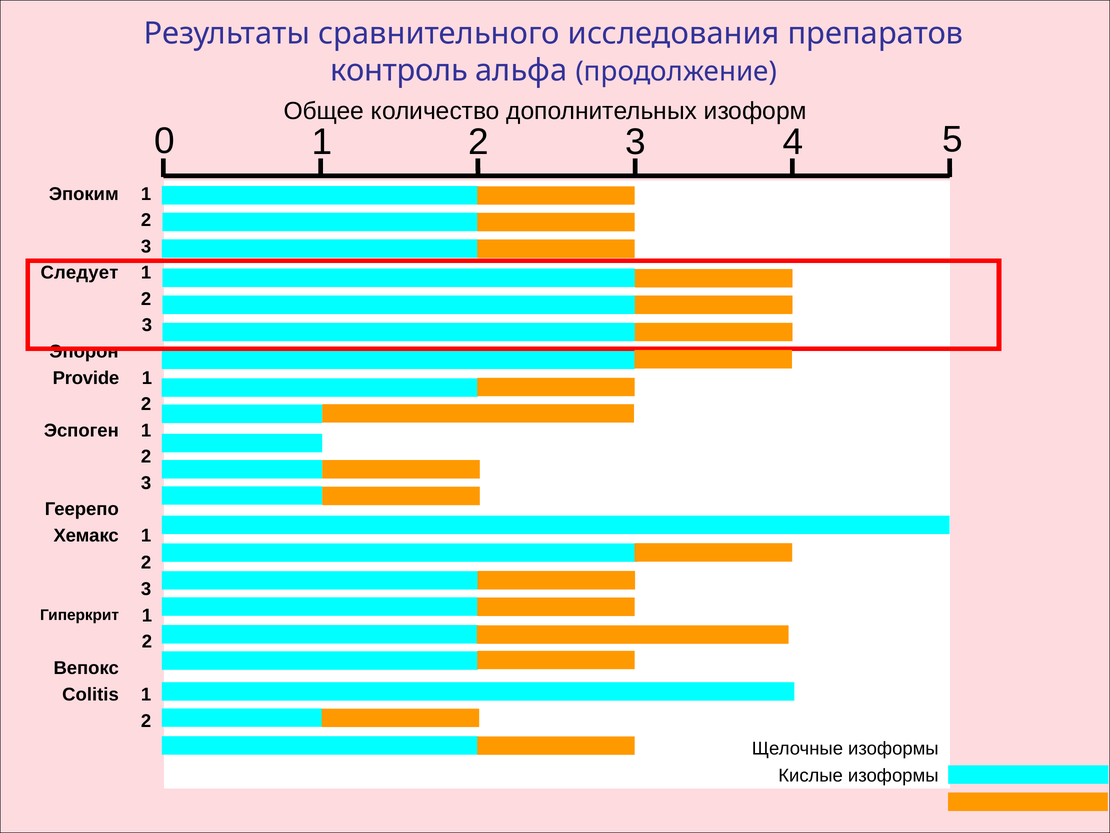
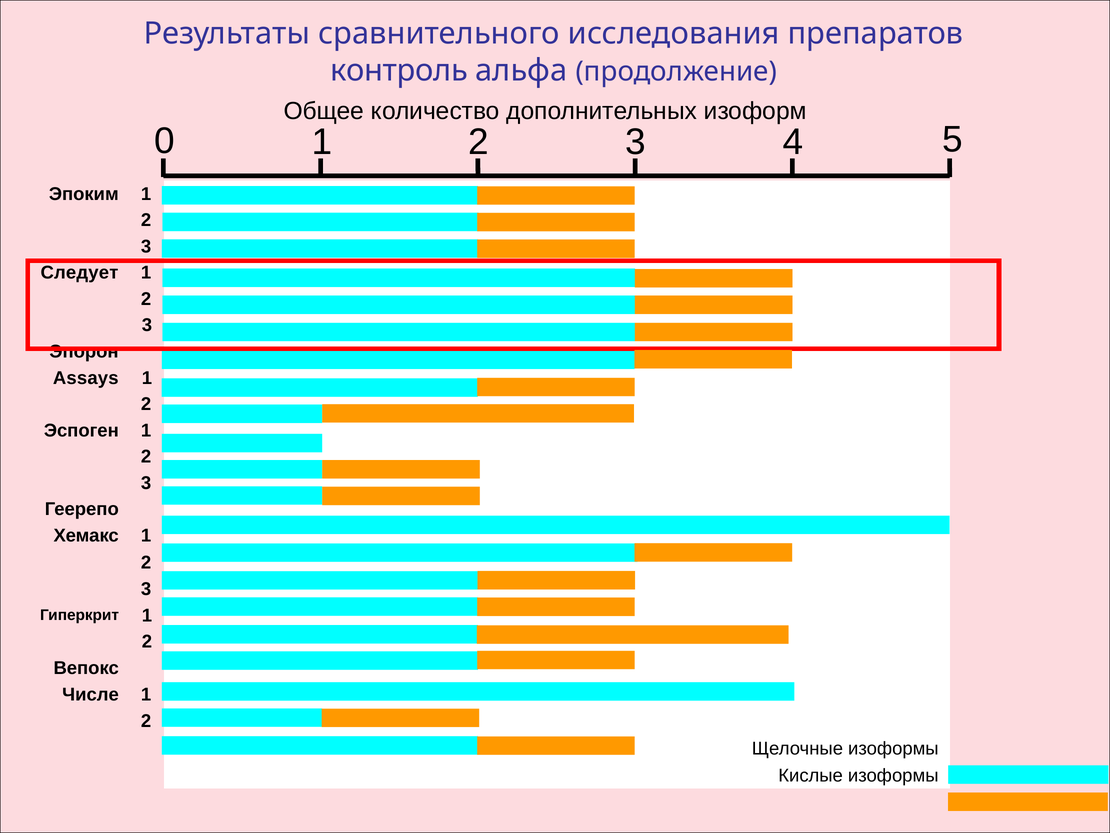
Provide: Provide -> Assays (86, 378)
Colitis: Colitis -> Числе (91, 694)
